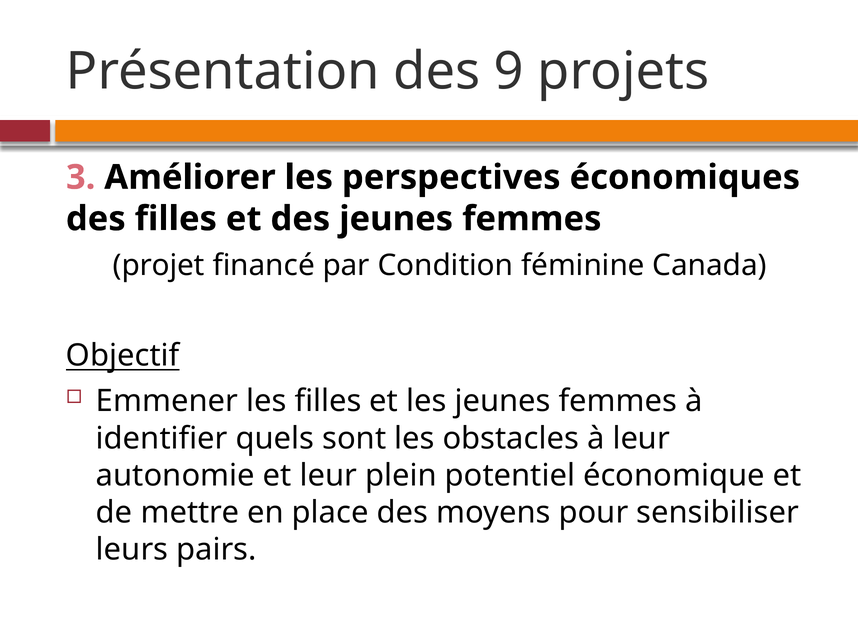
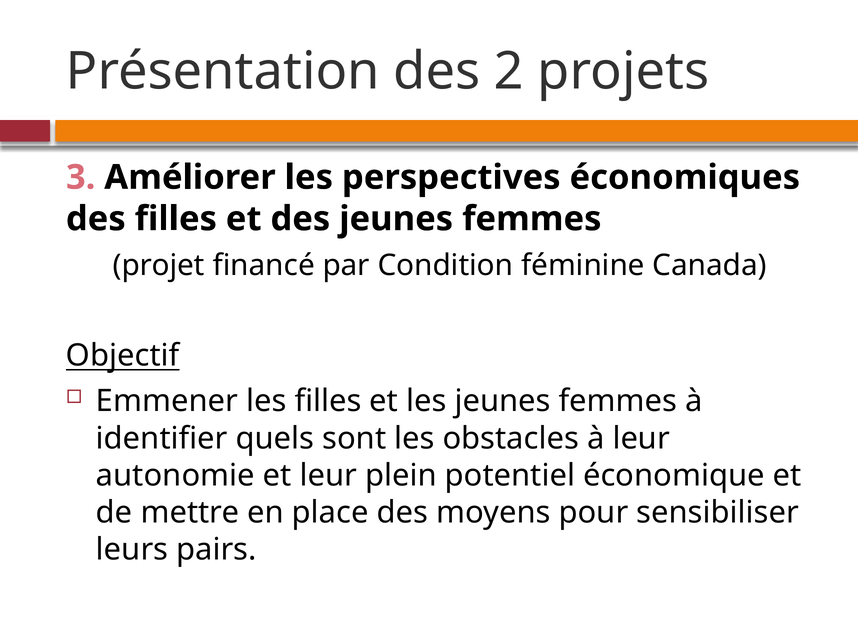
9: 9 -> 2 (509, 72)
